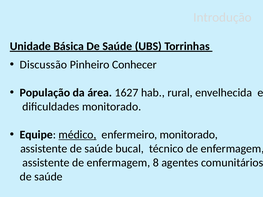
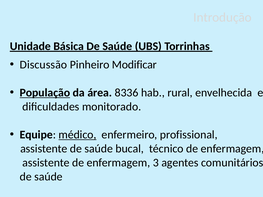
Conhecer: Conhecer -> Modificar (134, 65)
População underline: none -> present (45, 93)
1627: 1627 -> 8336 (127, 93)
enfermeiro monitorado: monitorado -> profissional (189, 135)
8: 8 -> 3 (156, 163)
